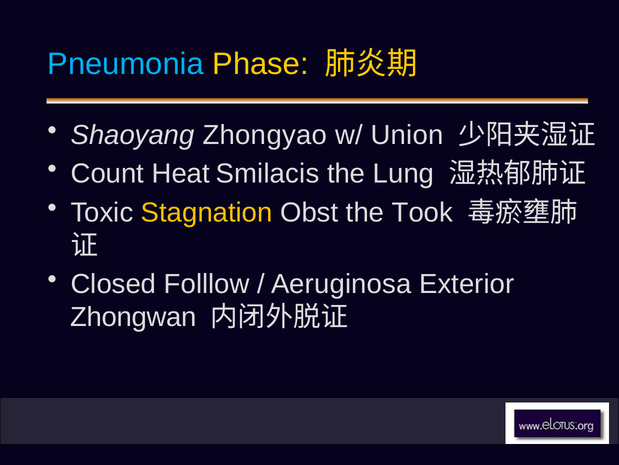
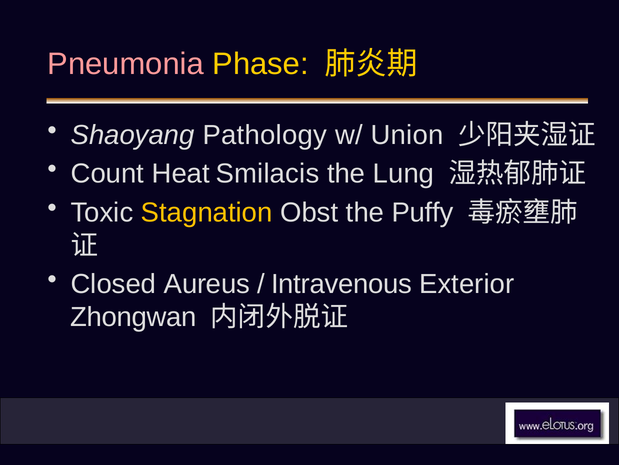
Pneumonia colour: light blue -> pink (126, 64)
Zhongyao: Zhongyao -> Pathology (265, 135)
Took: Took -> Puffy (423, 212)
Folllow: Folllow -> Aureus (207, 284)
Aeruginosa: Aeruginosa -> Intravenous (342, 284)
